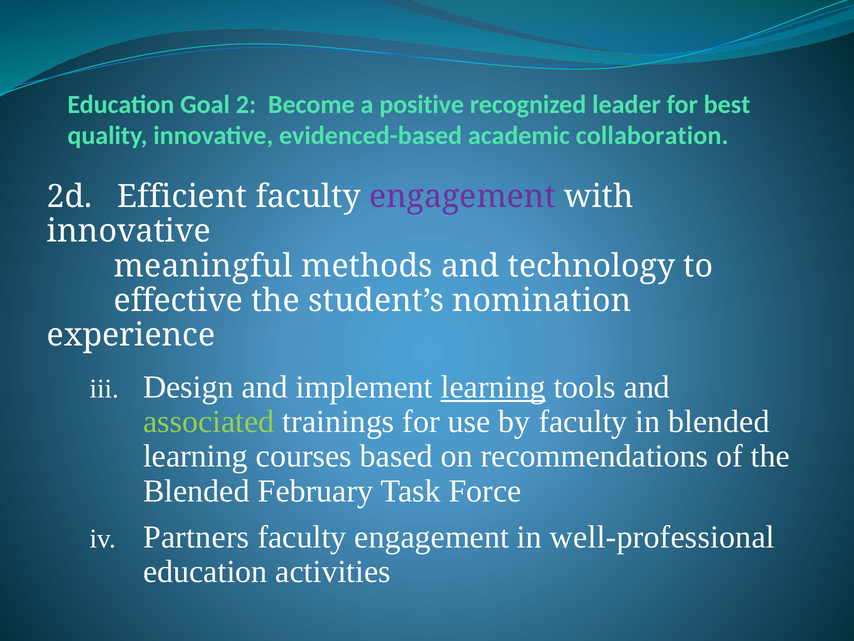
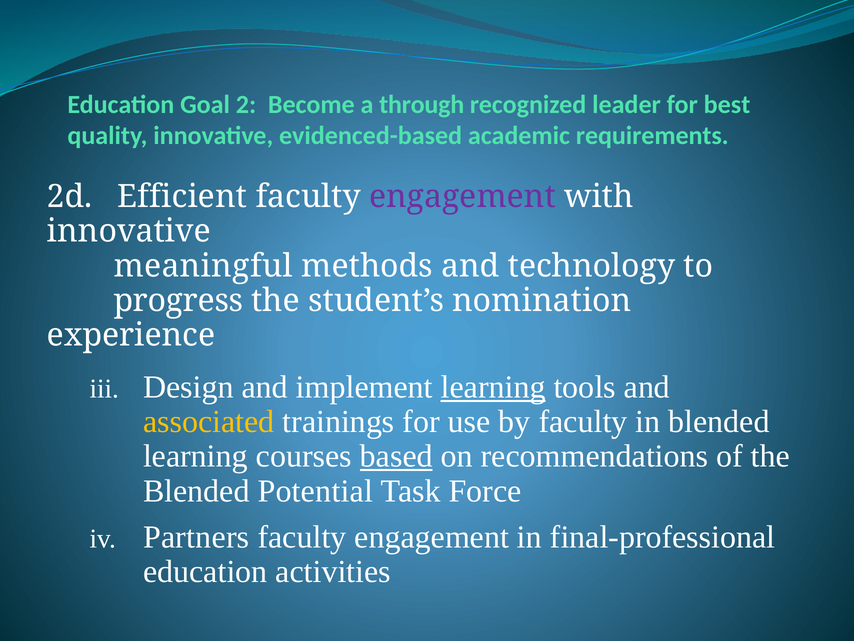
positive: positive -> through (422, 104)
collaboration: collaboration -> requirements (652, 136)
effective: effective -> progress (178, 300)
associated colour: light green -> yellow (209, 421)
based underline: none -> present (396, 456)
February: February -> Potential (315, 491)
well-professional: well-professional -> final-professional (663, 537)
